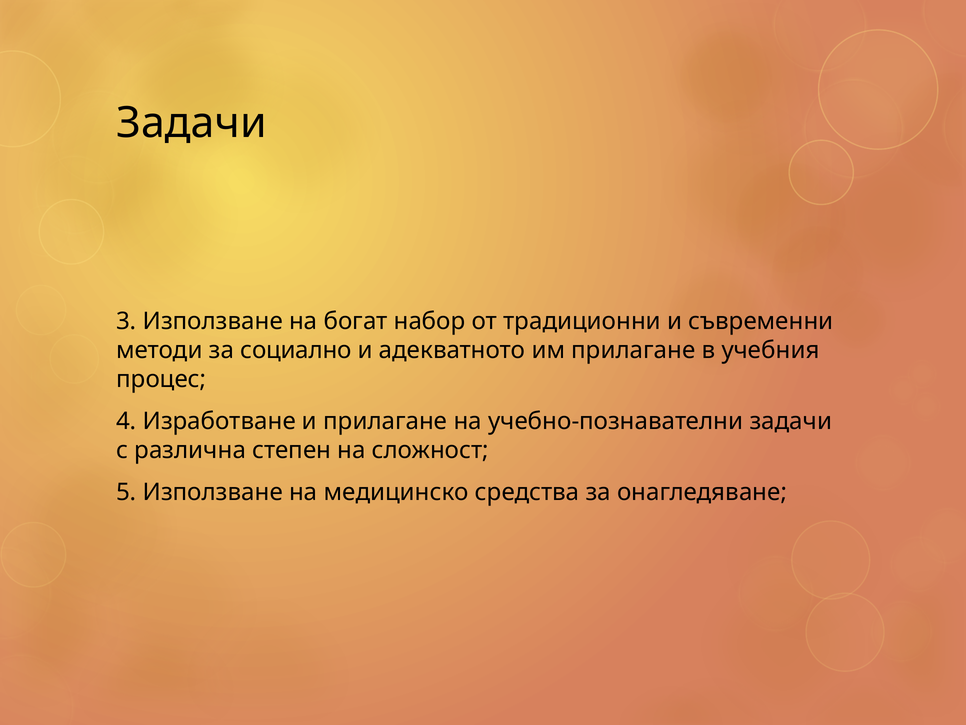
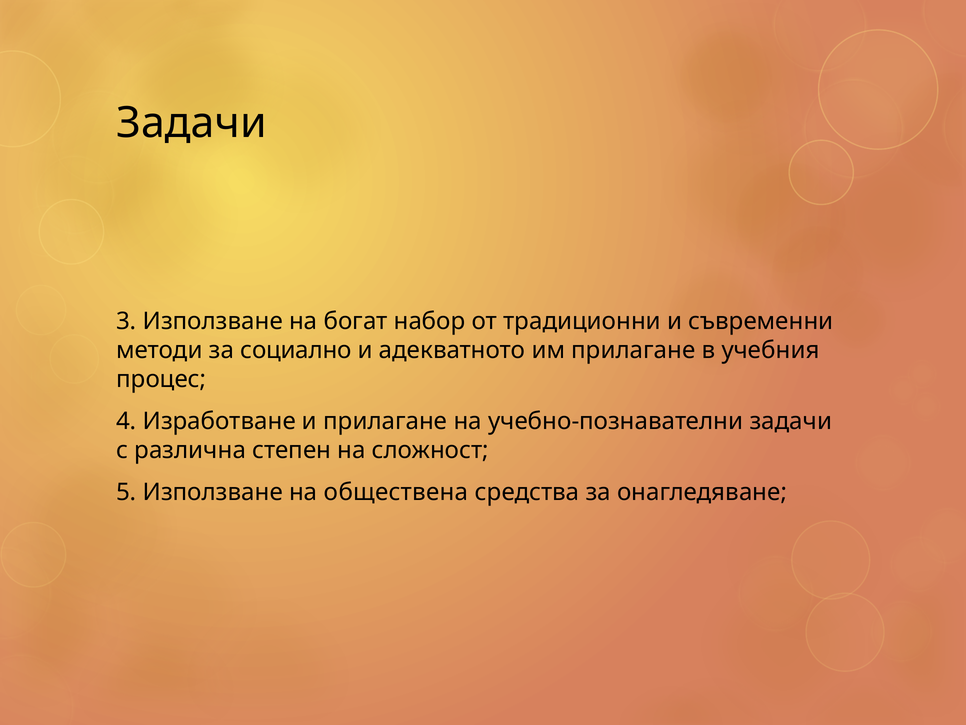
медицинско: медицинско -> обществена (396, 492)
